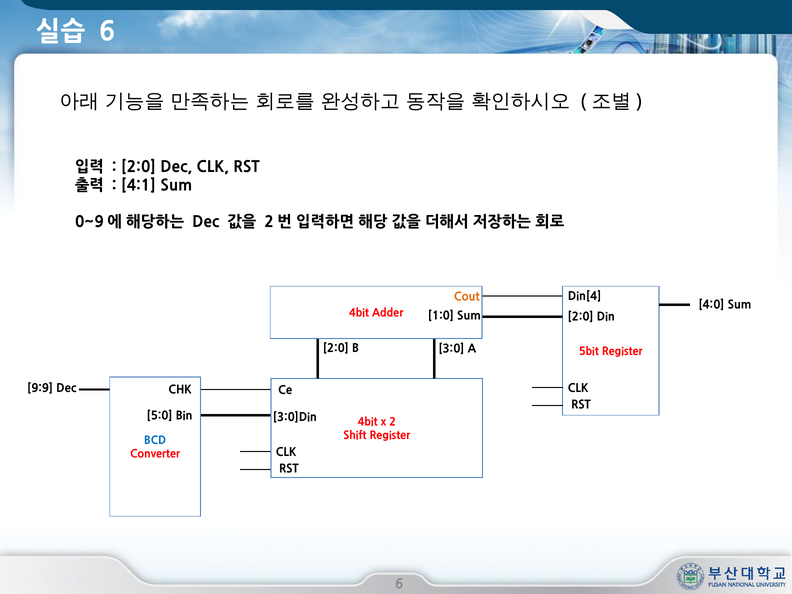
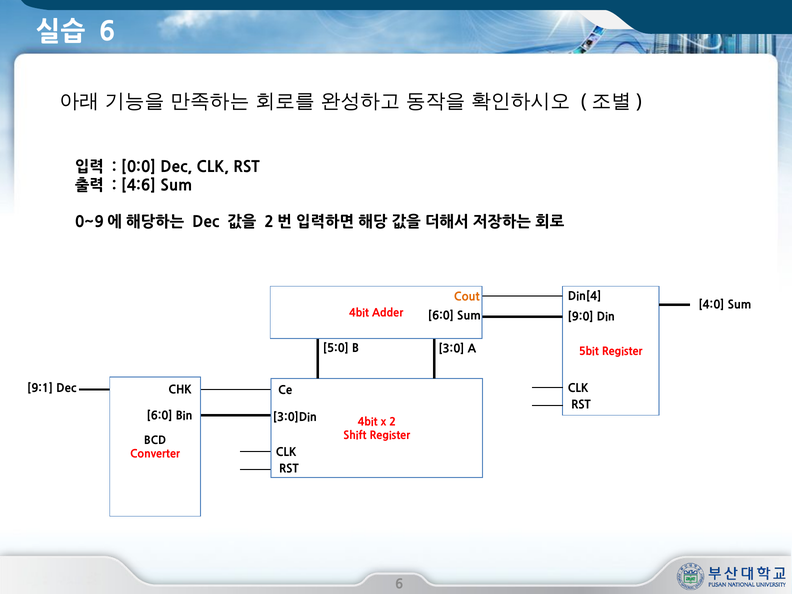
2:0: 2:0 -> 0:0 (139, 167)
4:1: 4:1 -> 4:6 (139, 185)
1:0: 1:0 -> 6:0 (441, 316)
2:0: 2:0 -> 9:0 (581, 317)
2:0: 2:0 -> 5:0 (336, 348)
9:9: 9:9 -> 9:1 (40, 389)
5:0: 5:0 -> 6:0 (160, 416)
BCD colour: blue -> black (155, 441)
